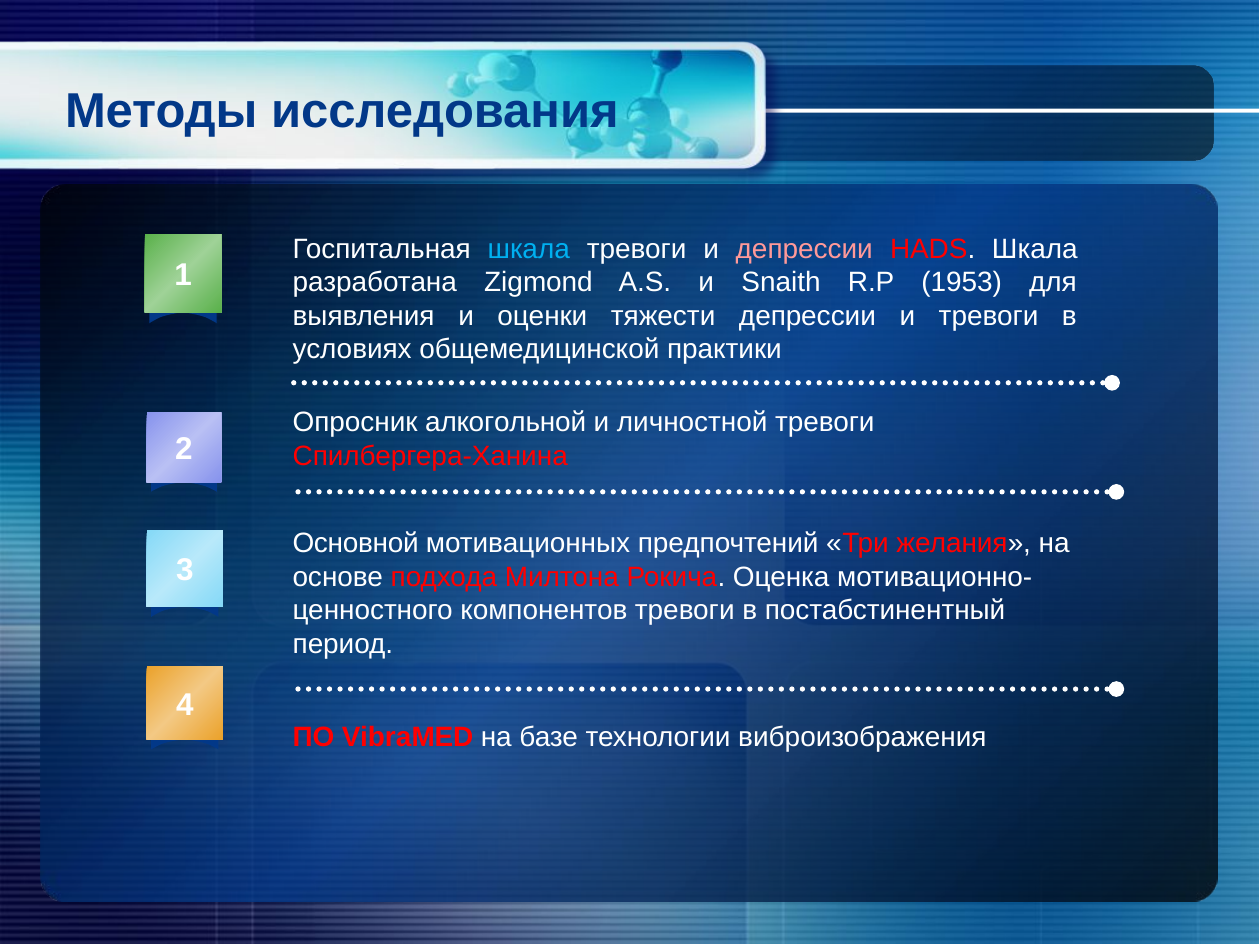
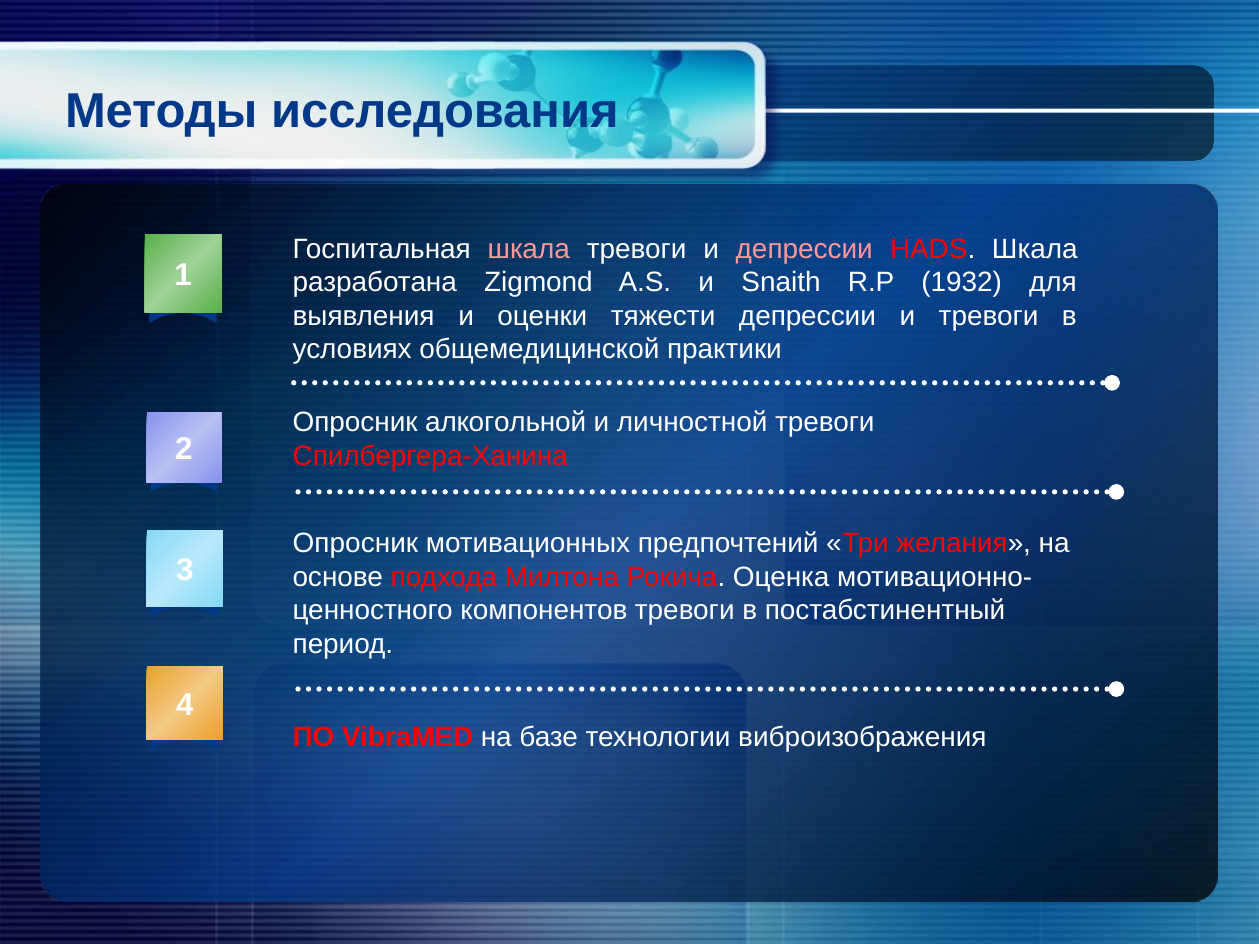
шкала colour: light blue -> pink (529, 249)
1953: 1953 -> 1932 (962, 283)
Основной: Основной -> Опросник (355, 544)
